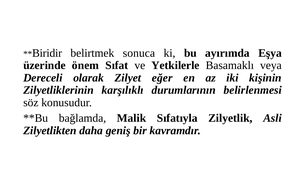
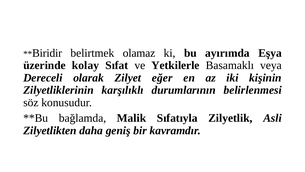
sonuca: sonuca -> olamaz (139, 53)
önem: önem -> kolay (85, 65)
